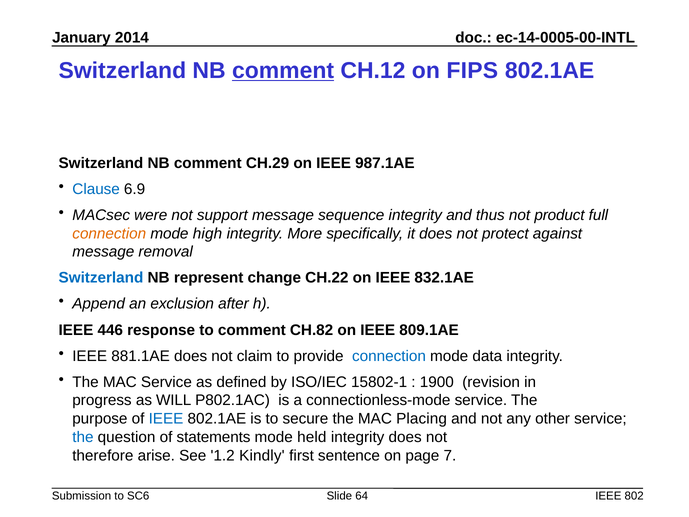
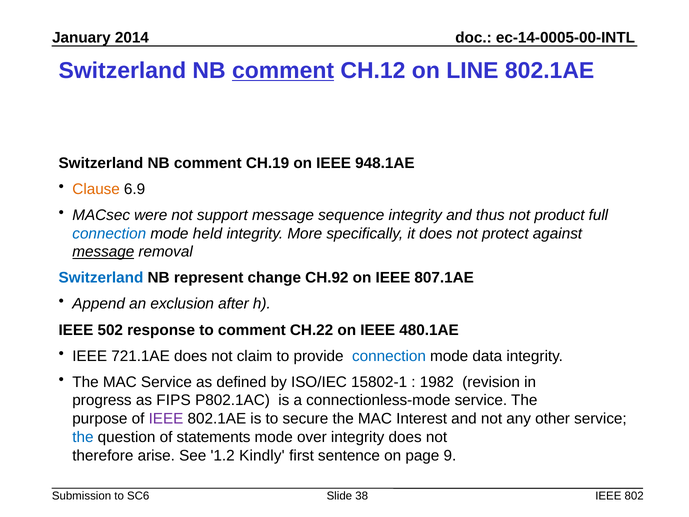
FIPS: FIPS -> LINE (472, 71)
CH.29: CH.29 -> CH.19 (268, 163)
987.1AE: 987.1AE -> 948.1AE (385, 163)
Clause colour: blue -> orange (96, 189)
connection colour: orange -> blue (109, 233)
high: high -> held (207, 233)
message underline: none -> present (103, 252)
CH.22: CH.22 -> CH.92 (327, 278)
832.1AE: 832.1AE -> 807.1AE (444, 278)
446: 446 -> 502 (110, 330)
CH.82: CH.82 -> CH.22 (312, 330)
809.1AE: 809.1AE -> 480.1AE (429, 330)
881.1AE: 881.1AE -> 721.1AE (141, 356)
1900: 1900 -> 1982 (437, 382)
WILL: WILL -> FIPS (174, 400)
IEEE colour: blue -> purple (166, 419)
Placing: Placing -> Interest (422, 419)
held: held -> over (312, 437)
7: 7 -> 9 (450, 455)
64: 64 -> 38 (362, 496)
